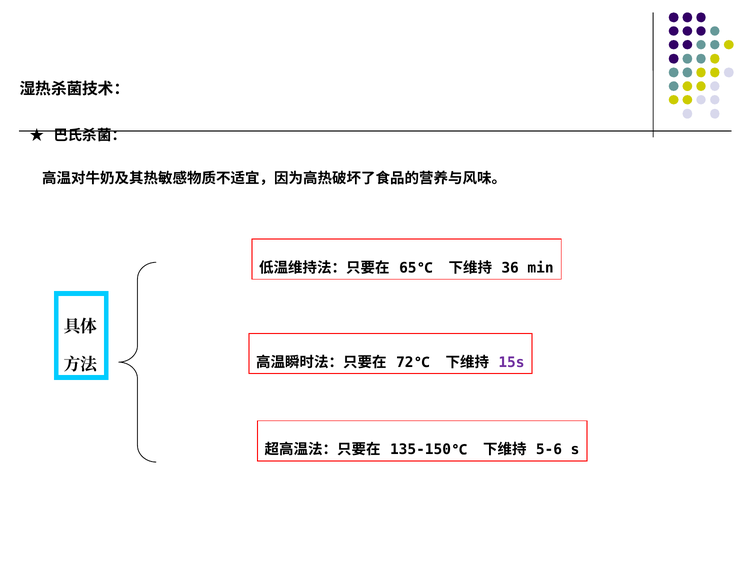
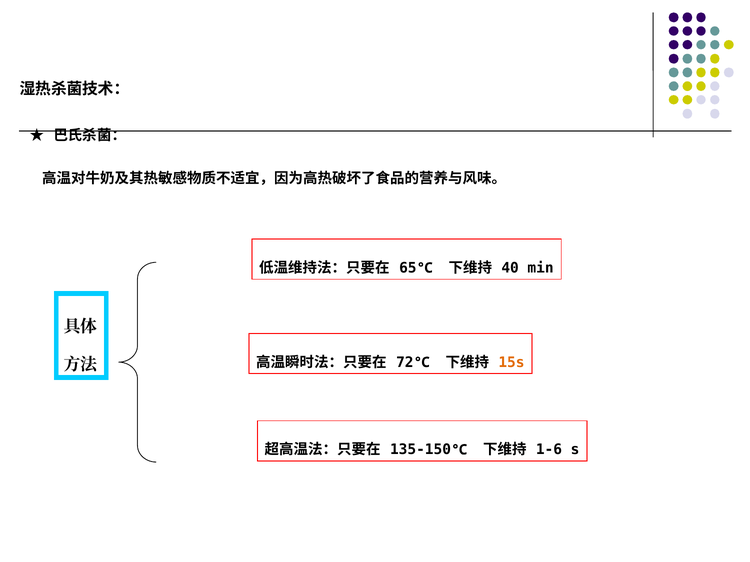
36: 36 -> 40 (510, 268)
15s colour: purple -> orange (511, 363)
5-6: 5-6 -> 1-6 (549, 450)
